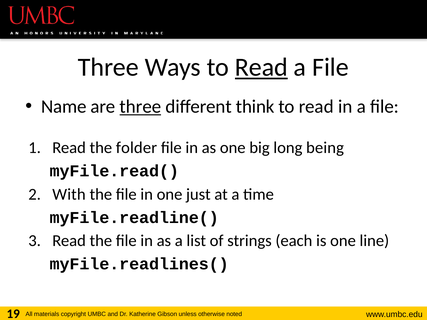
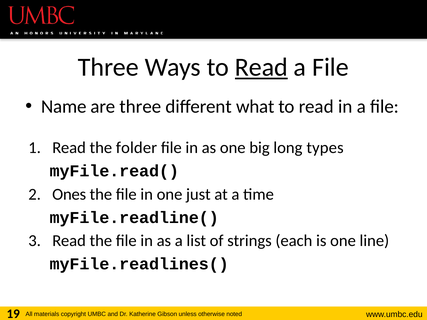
three underline: present -> none (140, 107)
think: think -> what (255, 107)
being: being -> types (325, 148)
With: With -> Ones (69, 194)
